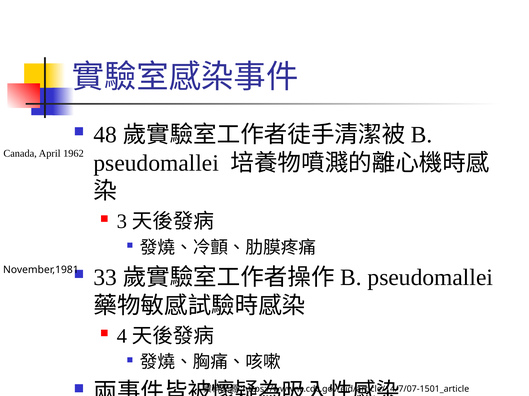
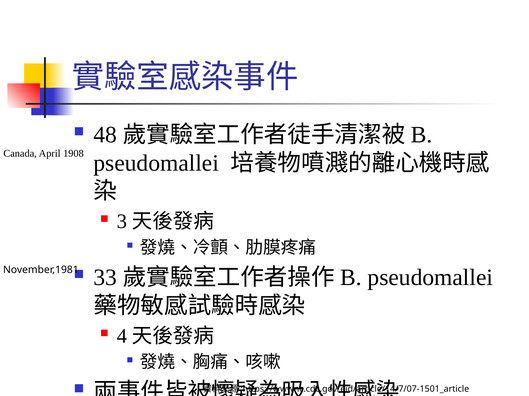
1962: 1962 -> 1908 (73, 154)
